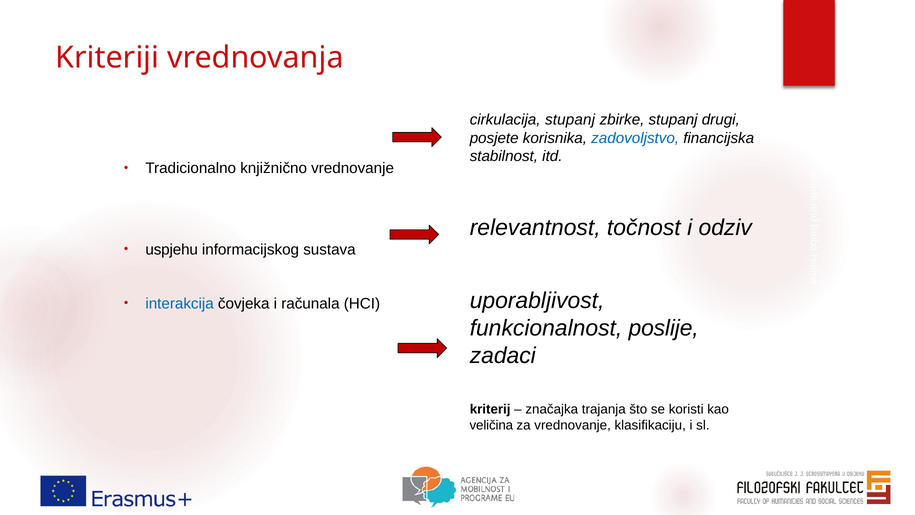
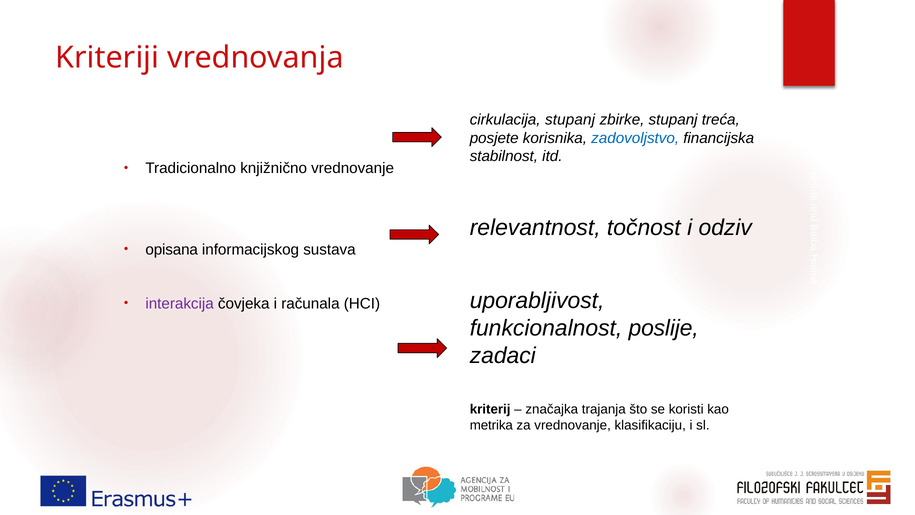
drugi: drugi -> treća (721, 120)
uspjehu: uspjehu -> opisana (172, 249)
interakcija colour: blue -> purple (180, 303)
veličina: veličina -> metrika (491, 425)
